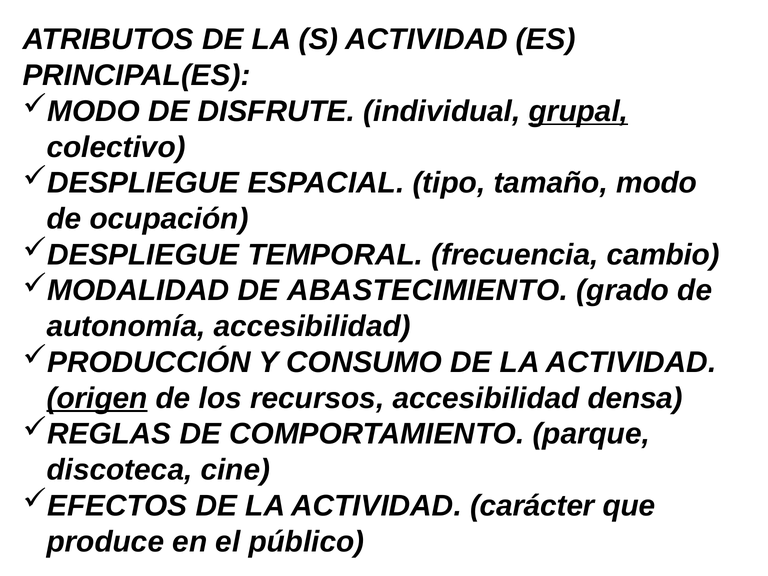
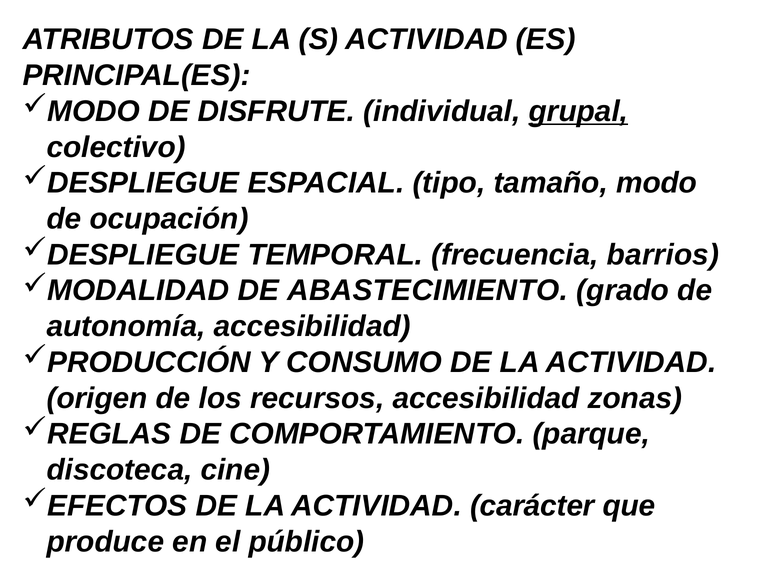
cambio: cambio -> barrios (663, 255)
origen underline: present -> none (97, 398)
densa: densa -> zonas (635, 398)
